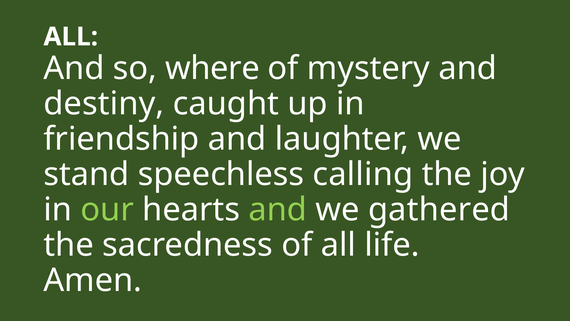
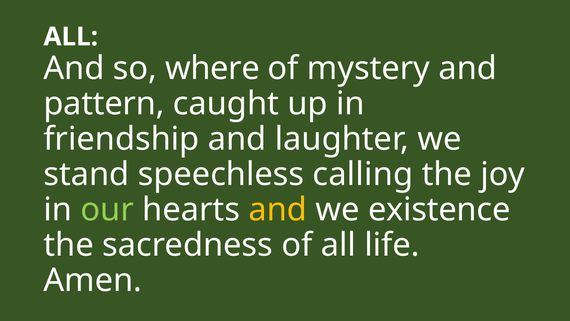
destiny: destiny -> pattern (104, 104)
and colour: light green -> yellow (278, 209)
gathered: gathered -> existence (439, 209)
